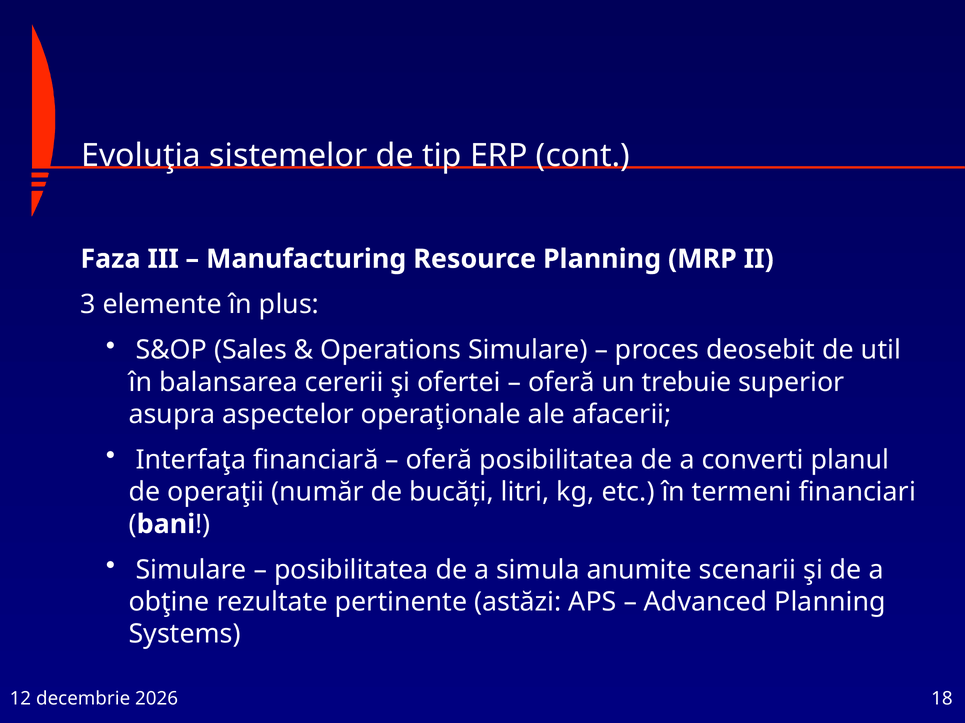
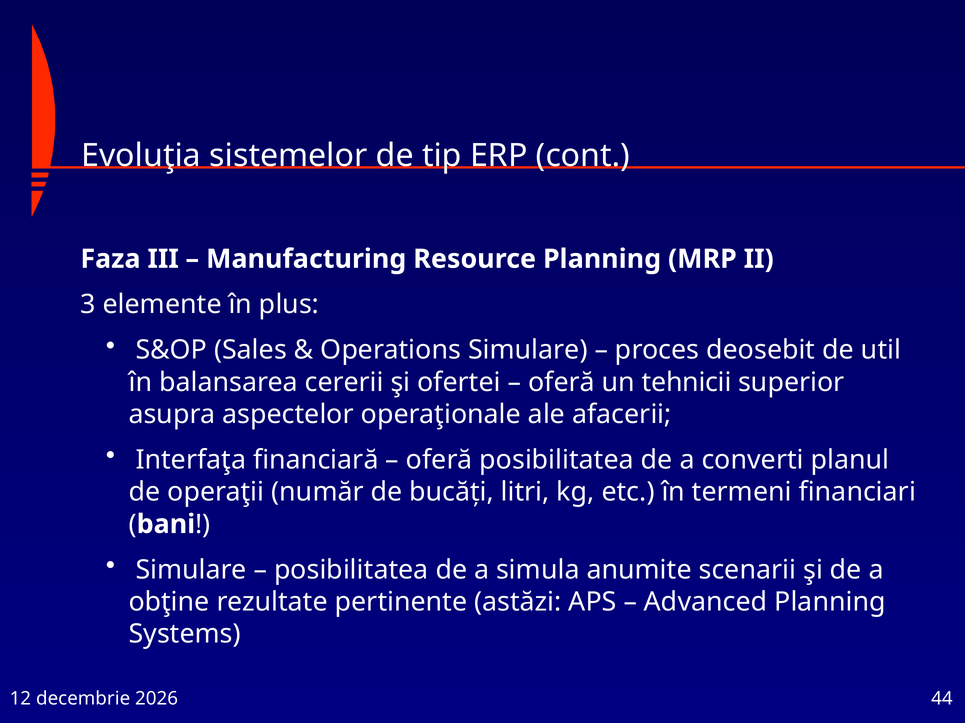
trebuie: trebuie -> tehnicii (687, 383)
18: 18 -> 44 (942, 699)
